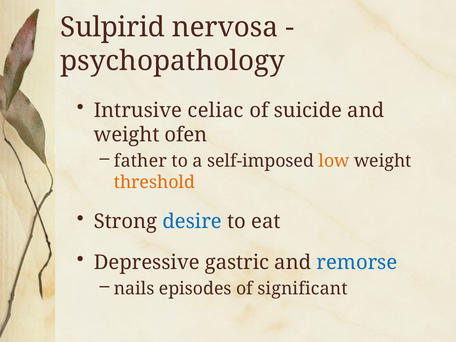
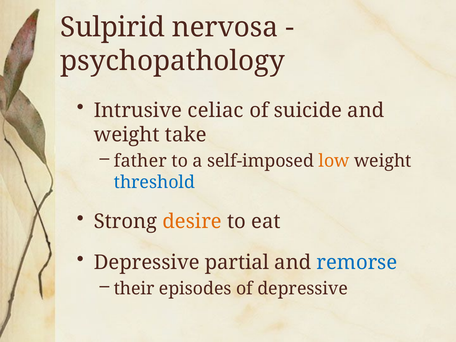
ofen: ofen -> take (186, 135)
threshold colour: orange -> blue (154, 182)
desire colour: blue -> orange (192, 222)
gastric: gastric -> partial (237, 262)
nails: nails -> their (134, 289)
of significant: significant -> depressive (303, 289)
